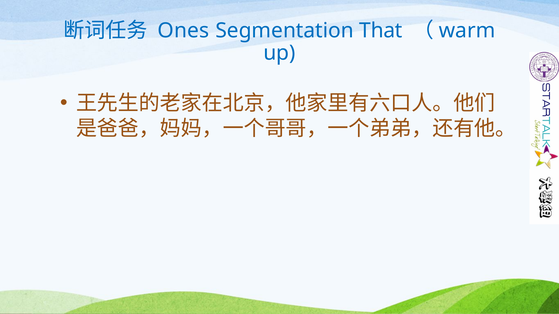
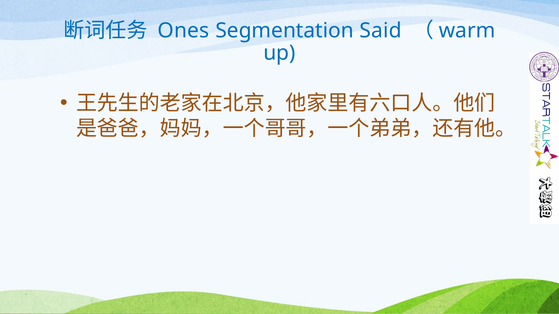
That: That -> Said (381, 30)
